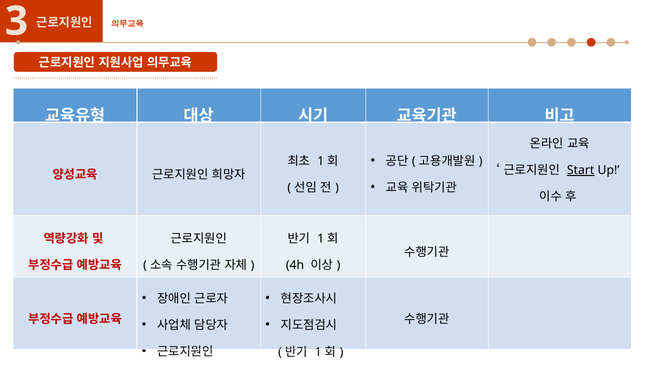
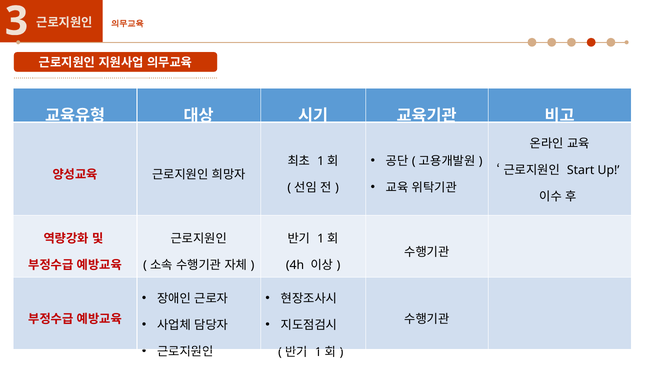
Start underline: present -> none (581, 170)
